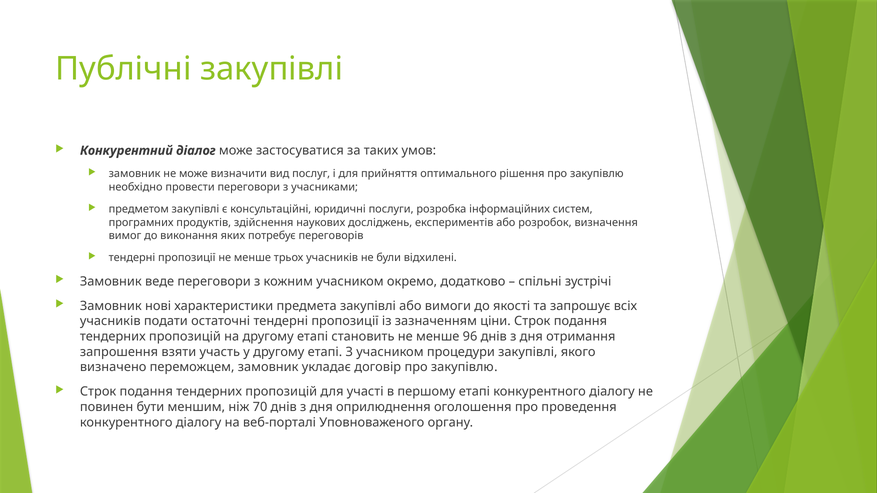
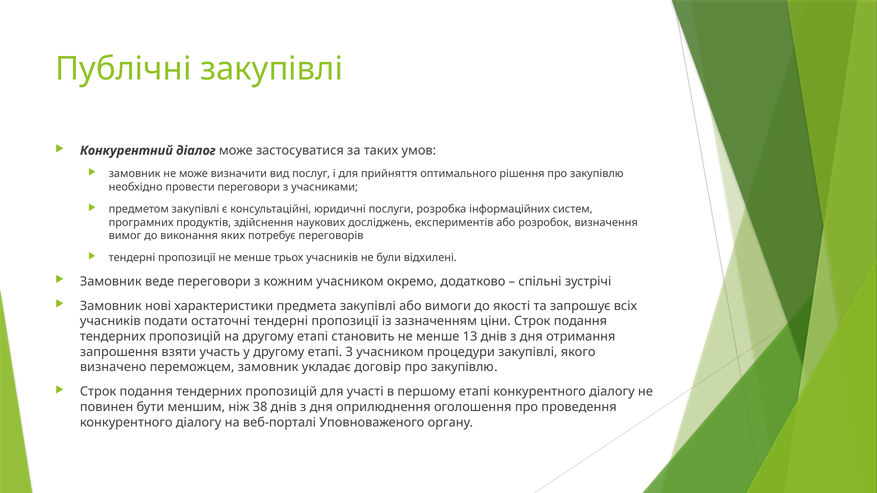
96: 96 -> 13 (470, 337)
70: 70 -> 38 (260, 407)
